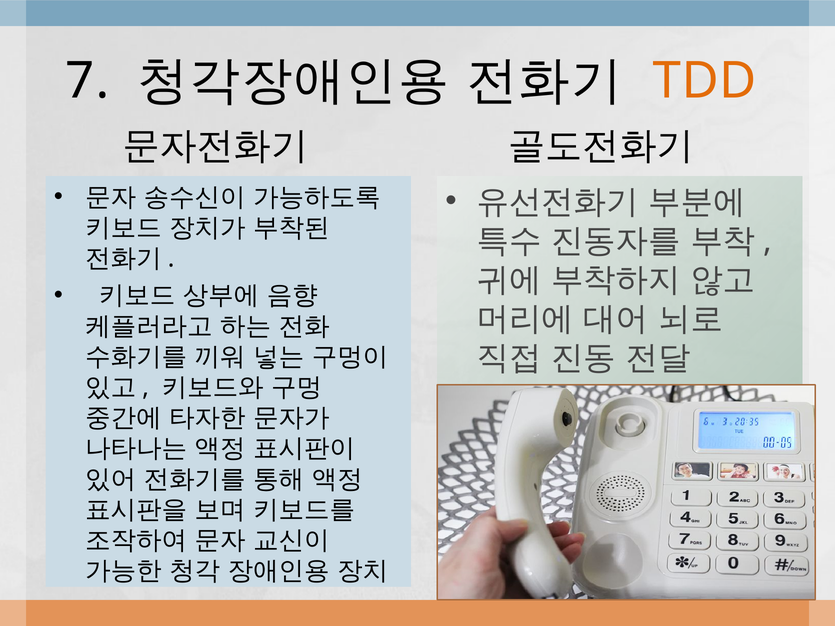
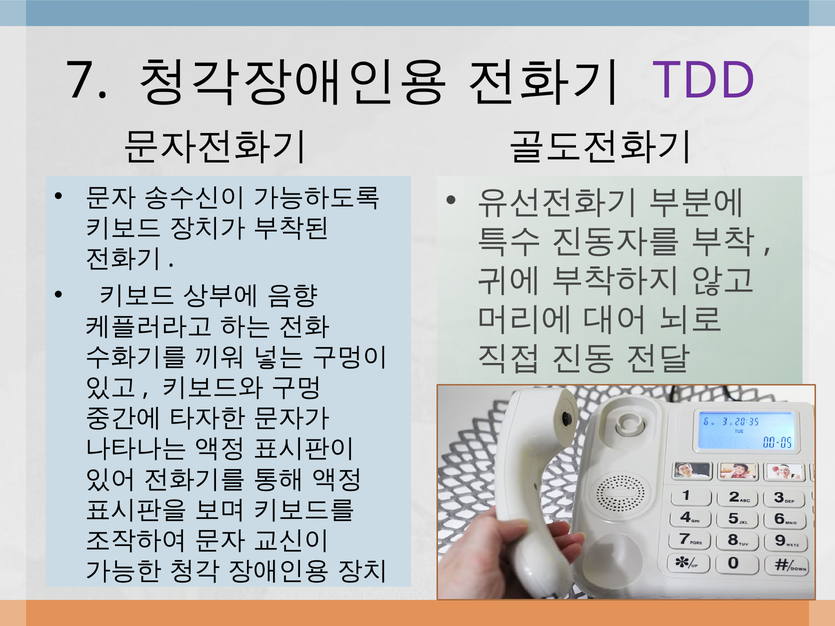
TDD colour: orange -> purple (705, 81)
